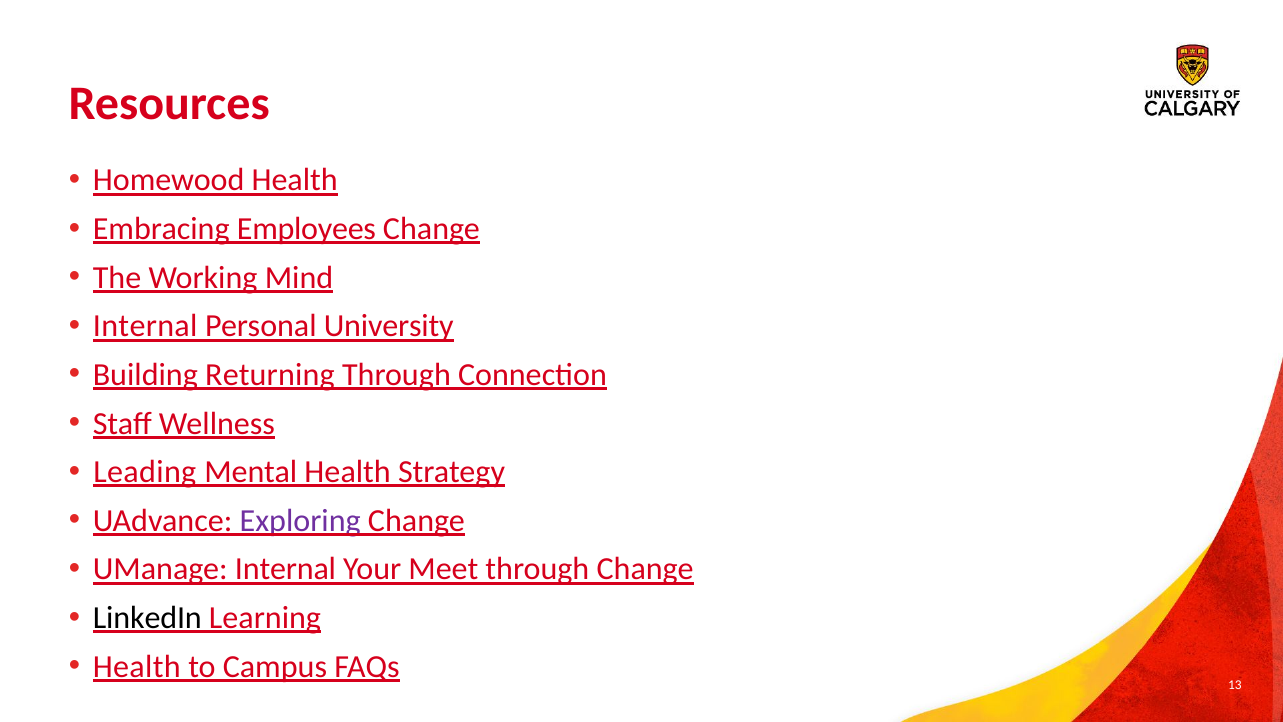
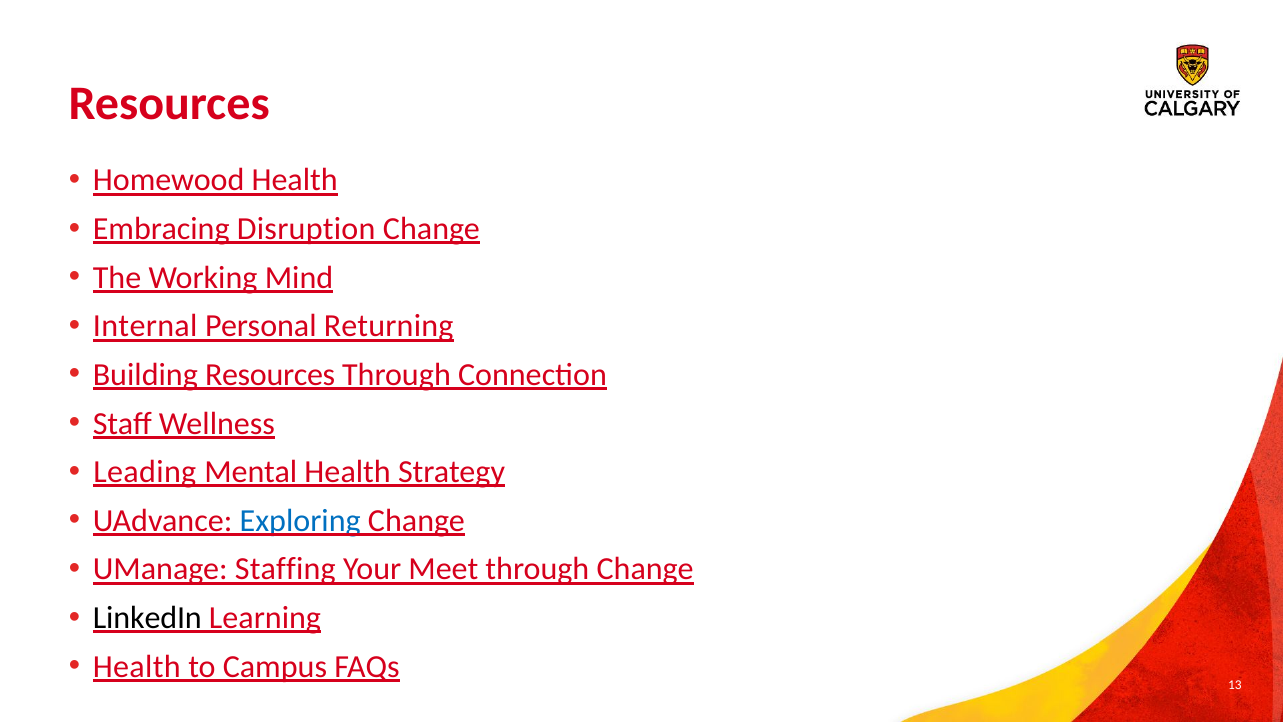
Employees: Employees -> Disruption (306, 229)
University: University -> Returning (389, 326)
Building Returning: Returning -> Resources (270, 375)
Exploring colour: purple -> blue (300, 520)
UManage Internal: Internal -> Staffing (285, 569)
